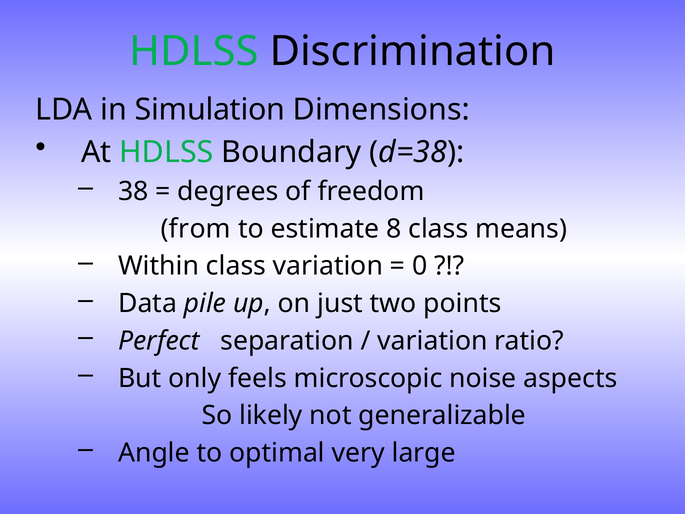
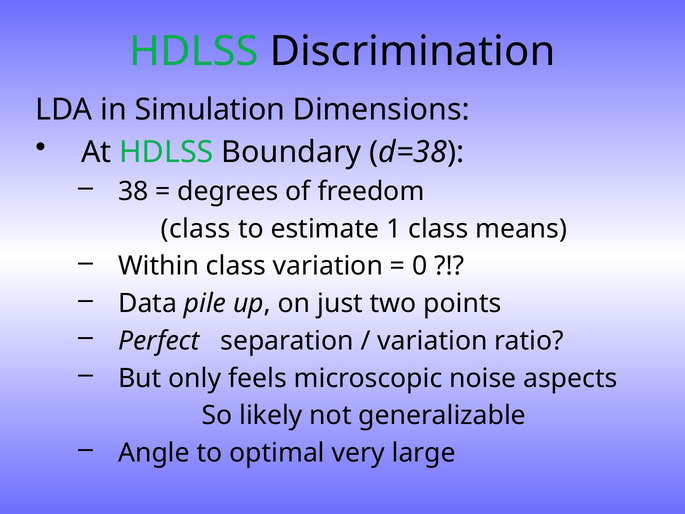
from: from -> class (196, 229)
8: 8 -> 1 (394, 229)
